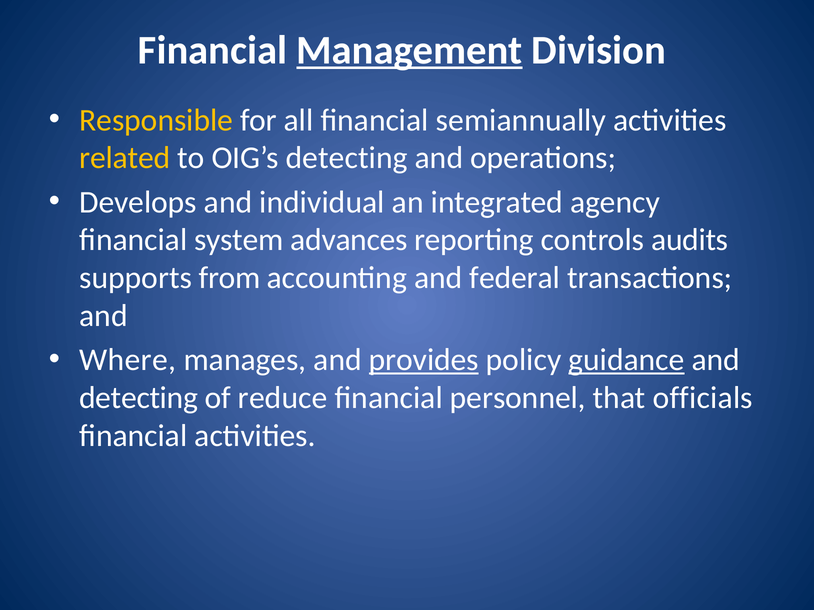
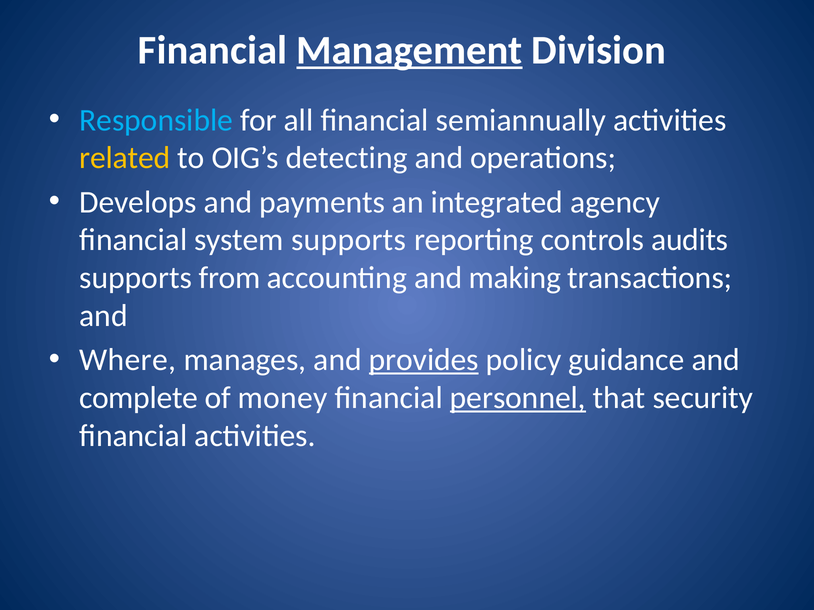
Responsible colour: yellow -> light blue (156, 120)
individual: individual -> payments (322, 202)
system advances: advances -> supports (349, 240)
federal: federal -> making (515, 278)
guidance underline: present -> none (626, 360)
detecting: detecting -> complete (139, 398)
reduce: reduce -> money (283, 398)
personnel underline: none -> present (518, 398)
officials: officials -> security (703, 398)
